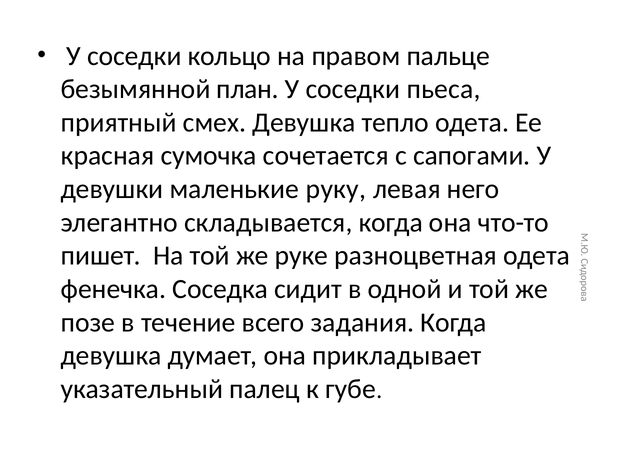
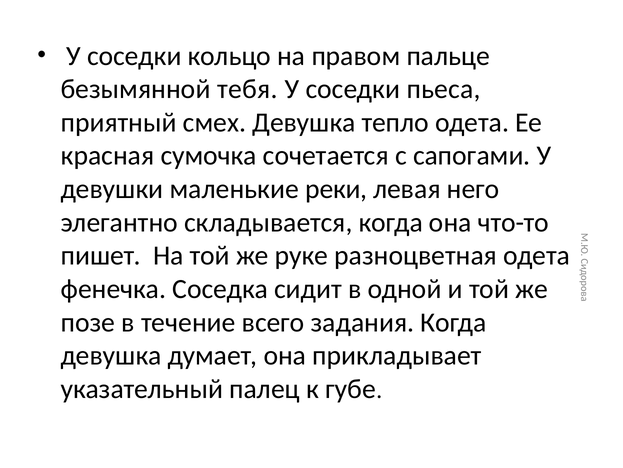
план: план -> тебя (247, 89)
руку: руку -> реки (336, 189)
